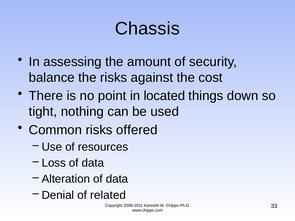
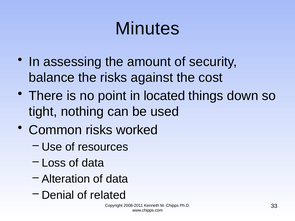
Chassis: Chassis -> Minutes (147, 29)
offered: offered -> worked (137, 130)
